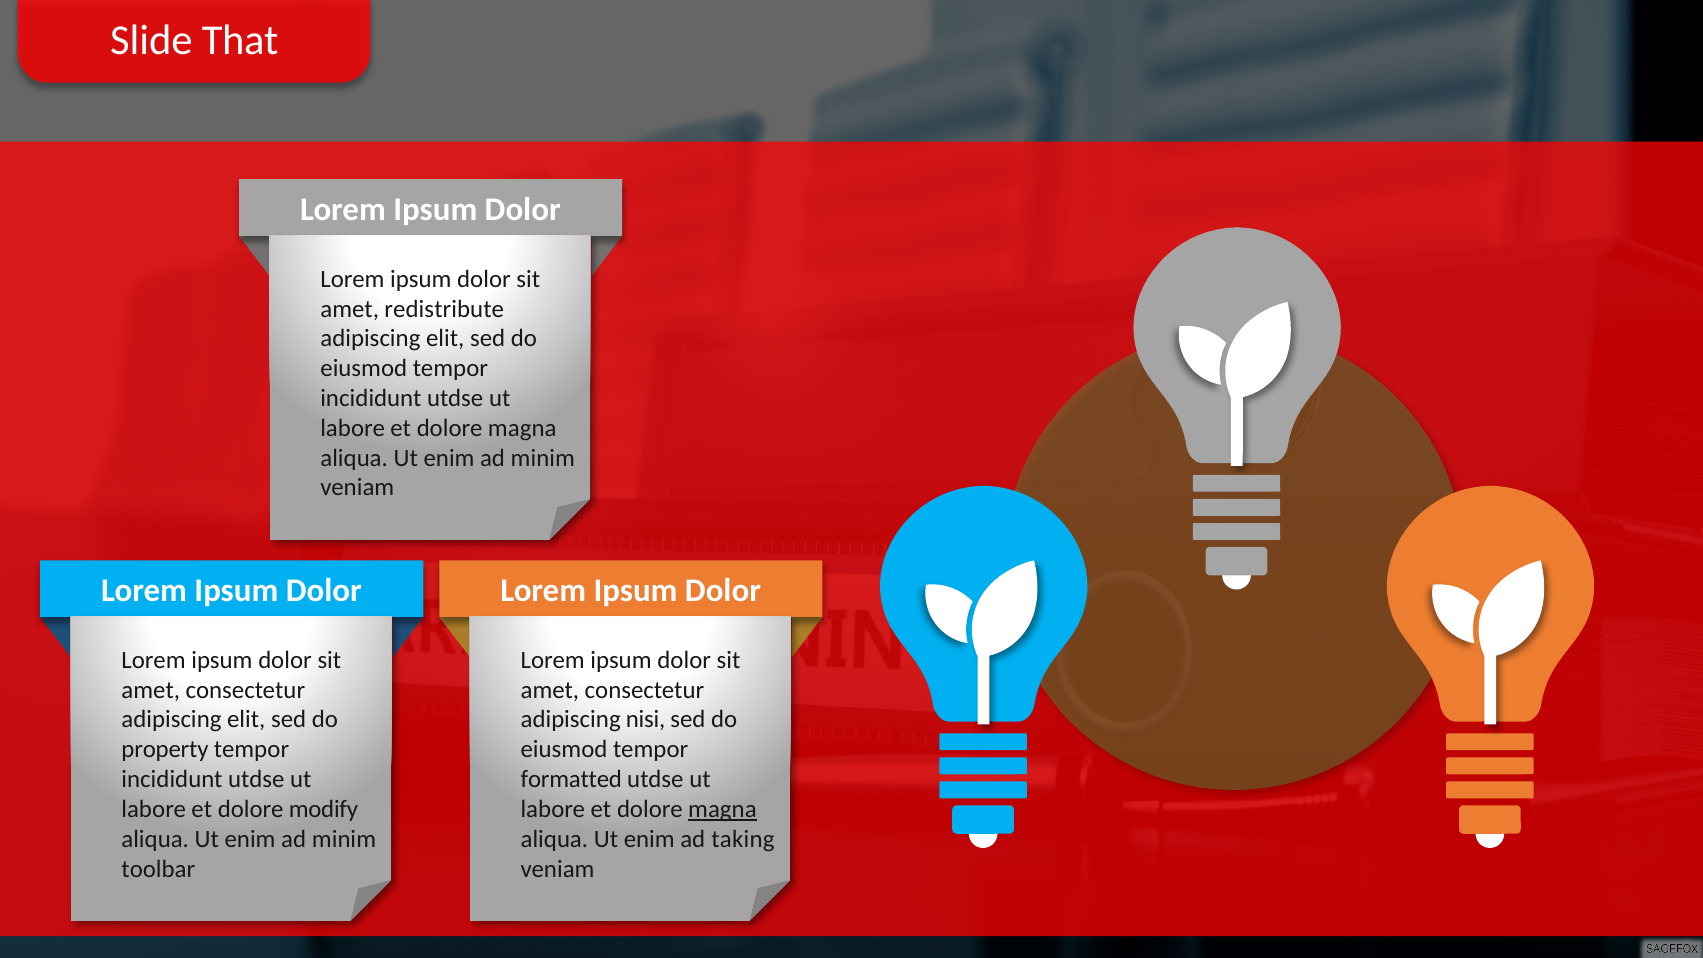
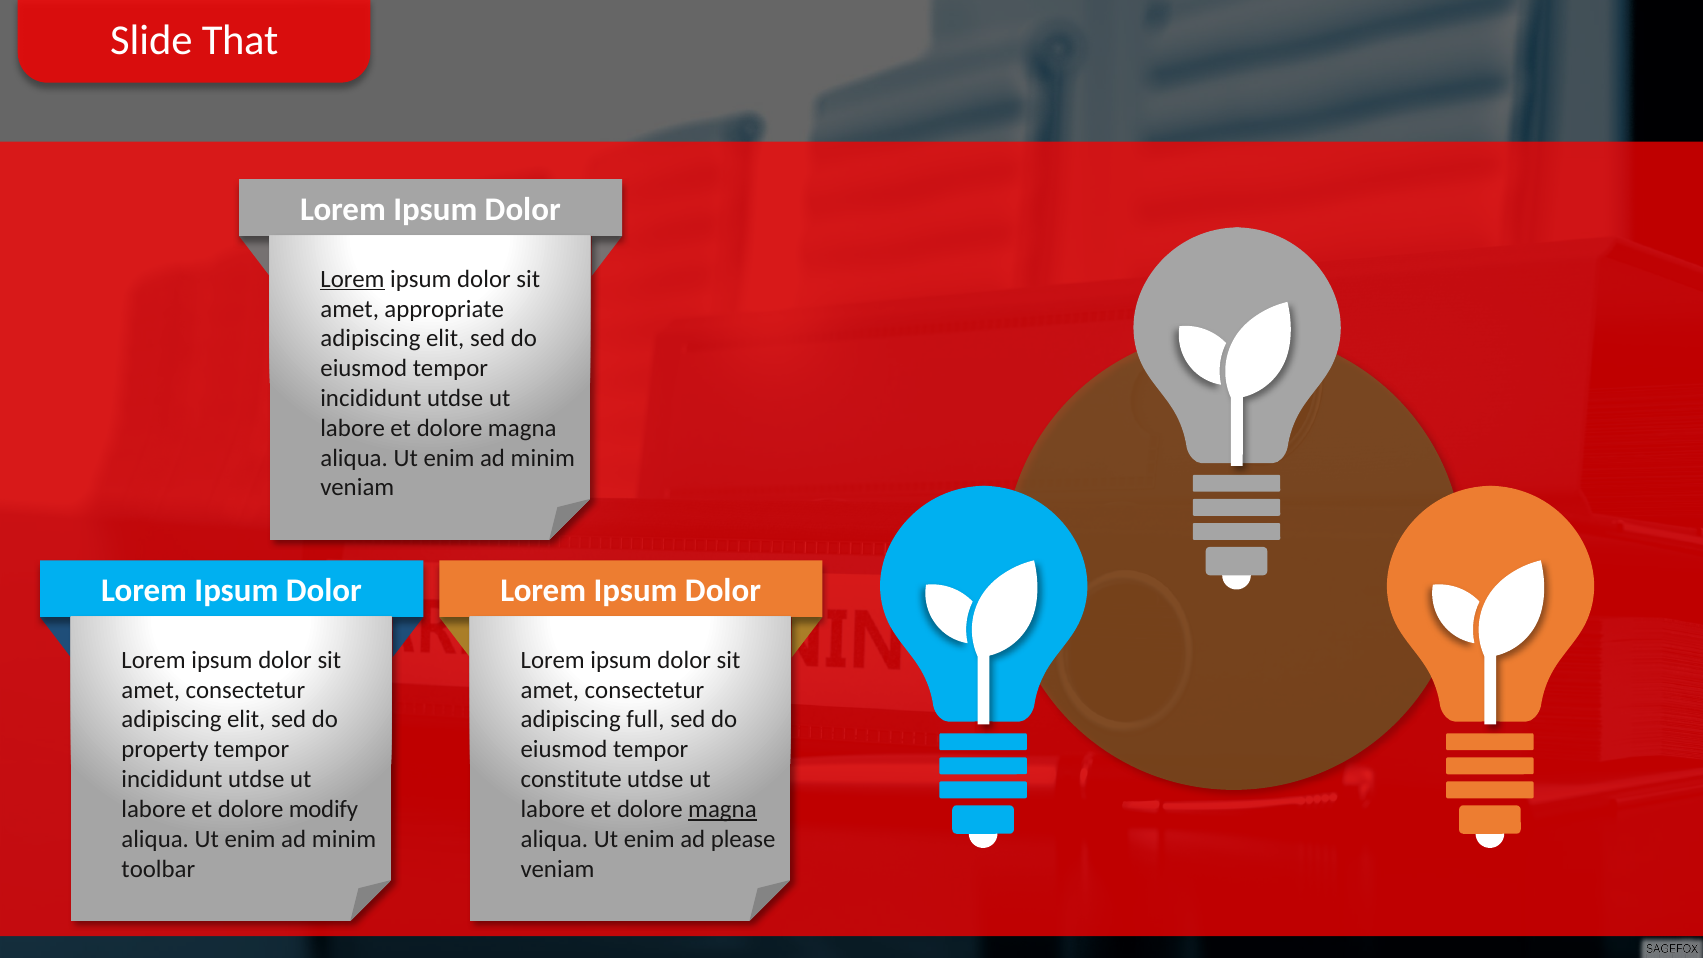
Lorem underline: none -> present (352, 279)
redistribute: redistribute -> appropriate (444, 309)
nisi: nisi -> full (645, 720)
formatted: formatted -> constitute (571, 779)
taking: taking -> please (743, 839)
